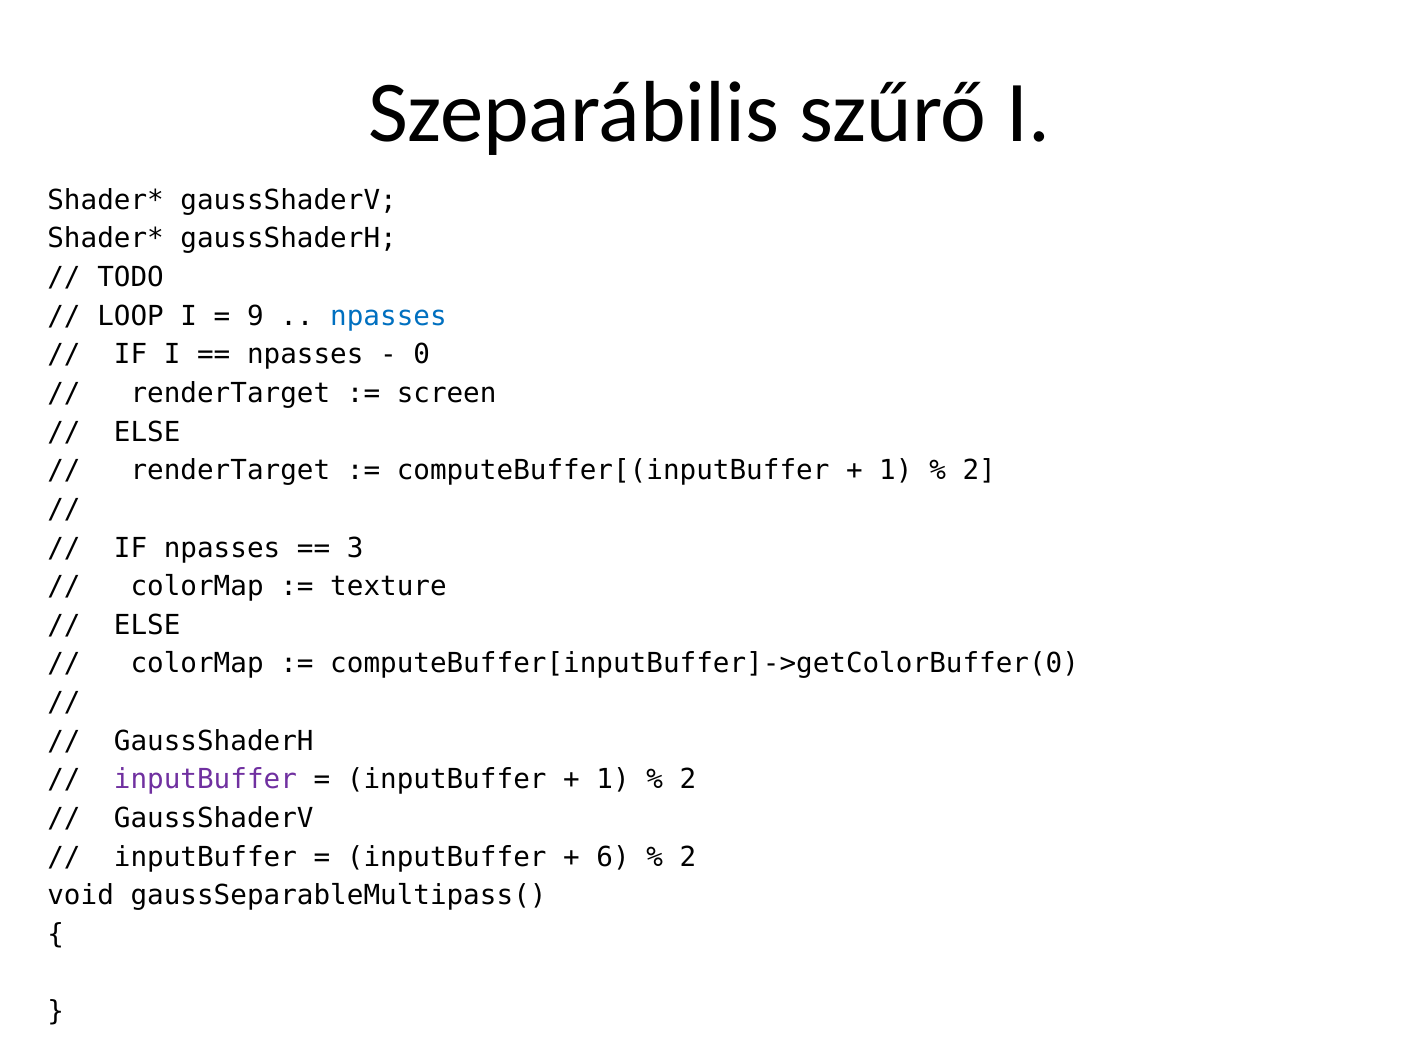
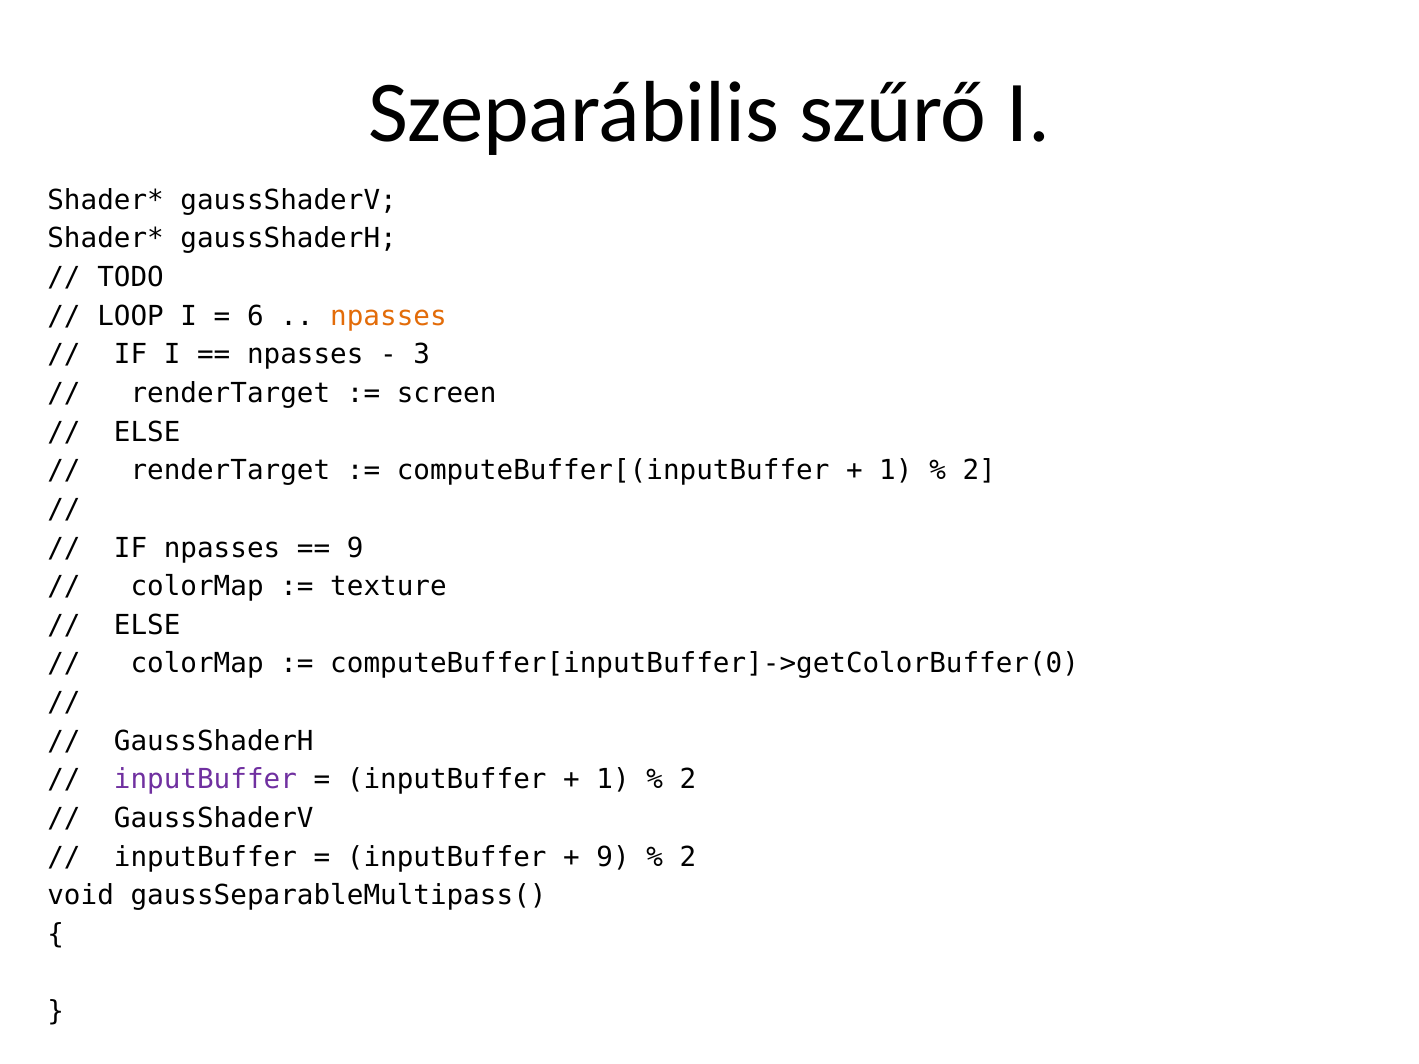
9: 9 -> 6 (255, 316)
npasses colour: blue -> orange (388, 316)
0: 0 -> 3 (422, 355)
3: 3 -> 9 (355, 548)
6: 6 -> 9 (613, 857)
